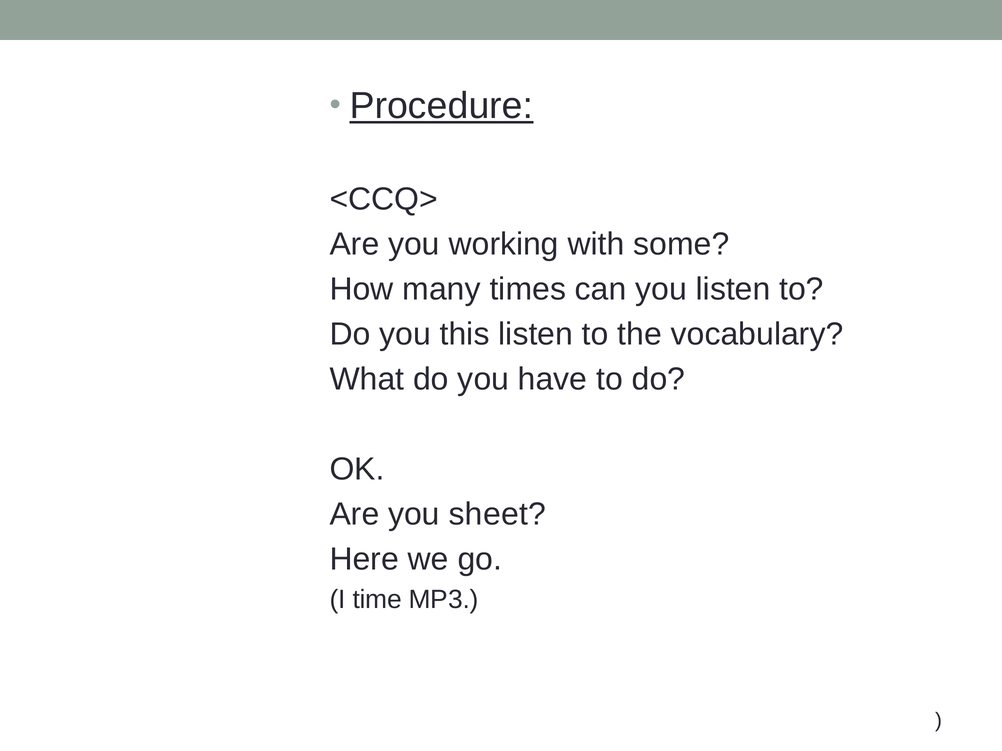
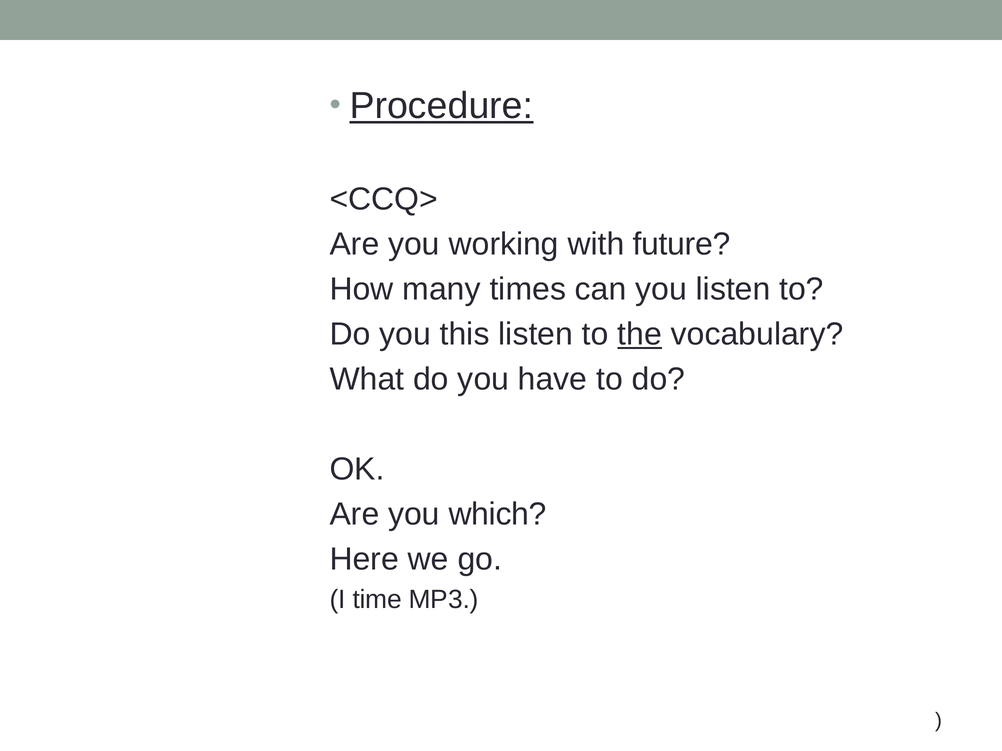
some: some -> future (682, 244)
the underline: none -> present (640, 334)
sheet: sheet -> which (498, 515)
